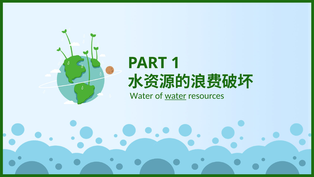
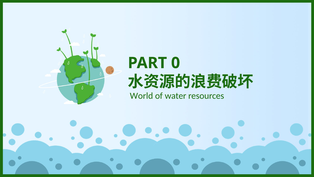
1: 1 -> 0 (176, 63)
Water: Water -> World (141, 96)
water underline: present -> none (176, 96)
